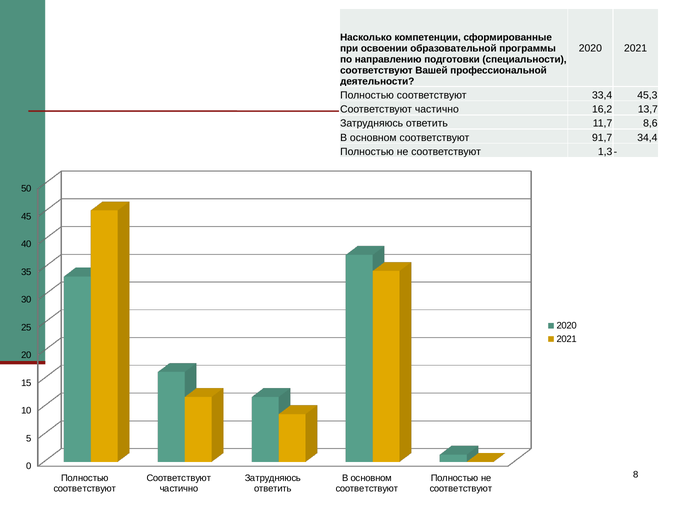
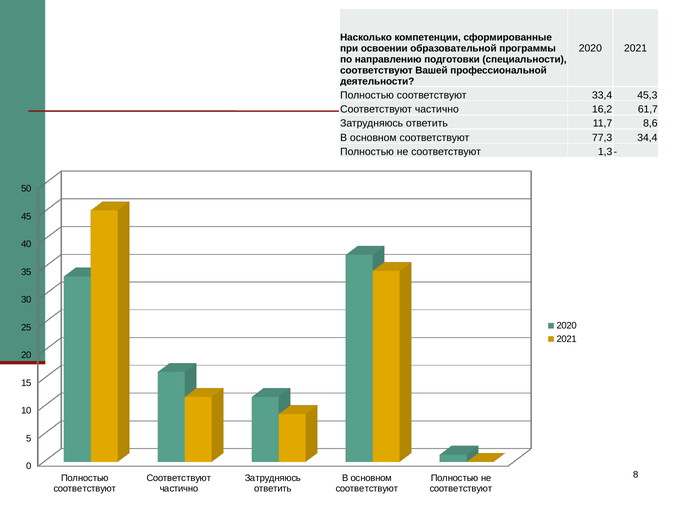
13,7: 13,7 -> 61,7 (648, 109)
91,7: 91,7 -> 77,3 (602, 137)
